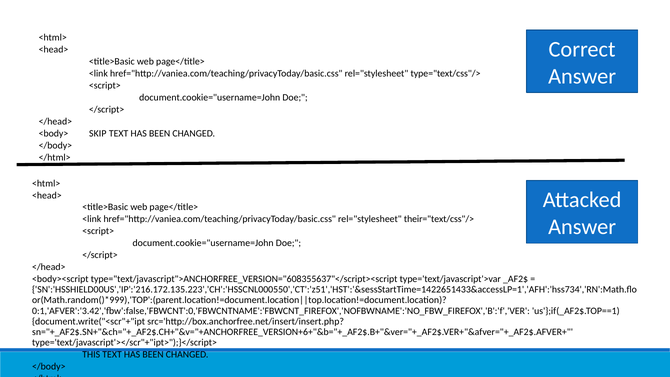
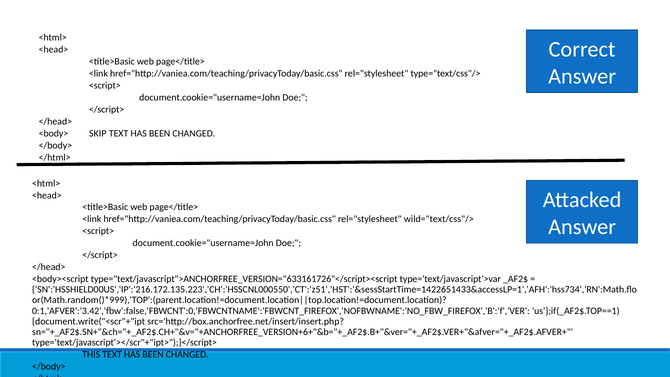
their="text/css"/>: their="text/css"/> -> wild="text/css"/> (439, 219)
type="text/javascript">ANCHORFREE_VERSION="608355637"</script><script: type="text/javascript">ANCHORFREE_VERSION="608355637"</script><script -> type="text/javascript">ANCHORFREE_VERSION="633161726"</script><script (244, 279)
